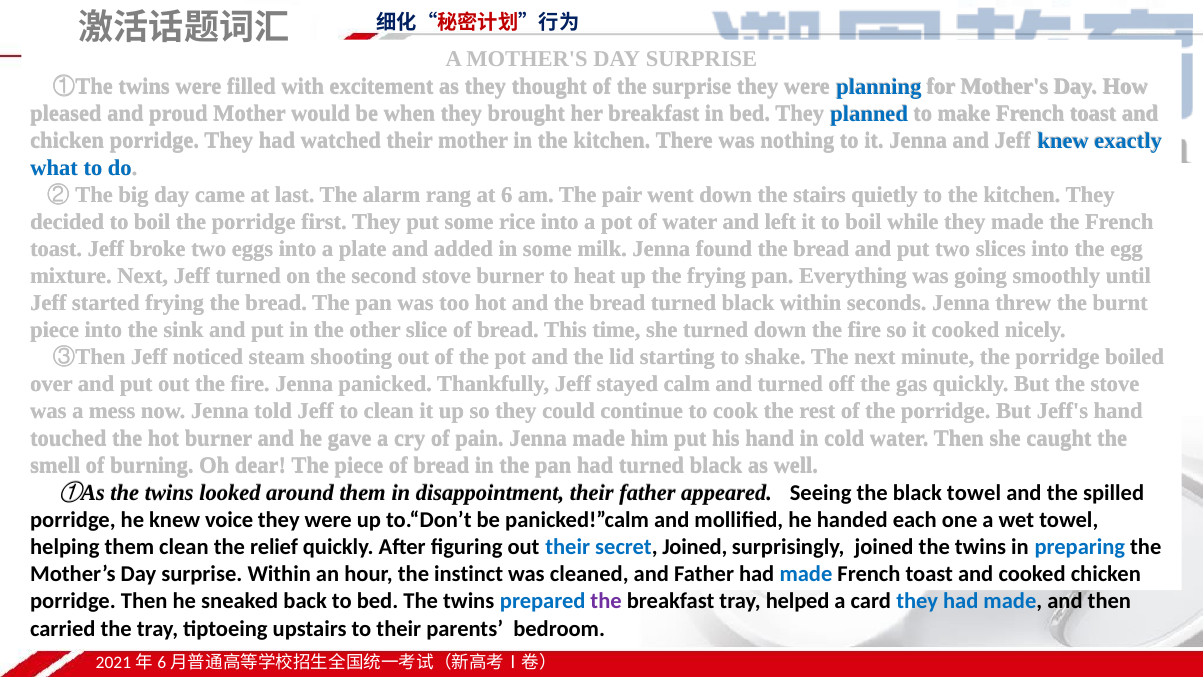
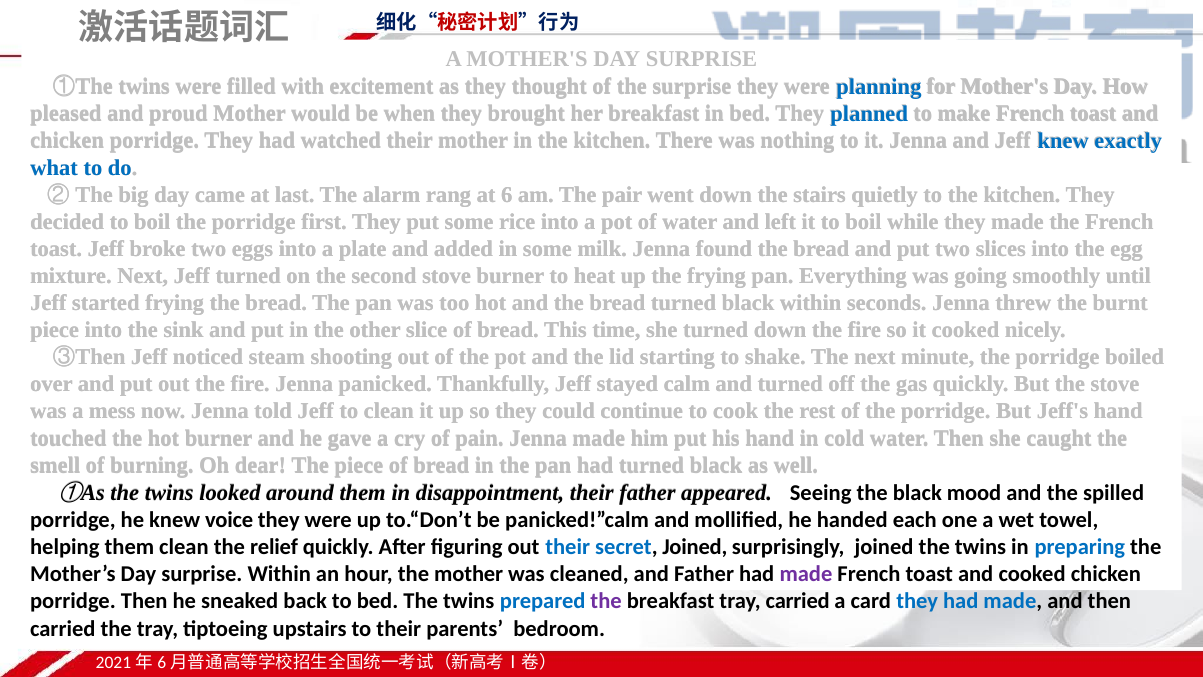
black towel: towel -> mood (974, 493)
the instinct: instinct -> mother (469, 574)
made colour: blue -> purple (806, 574)
tray helped: helped -> carried (798, 601)
